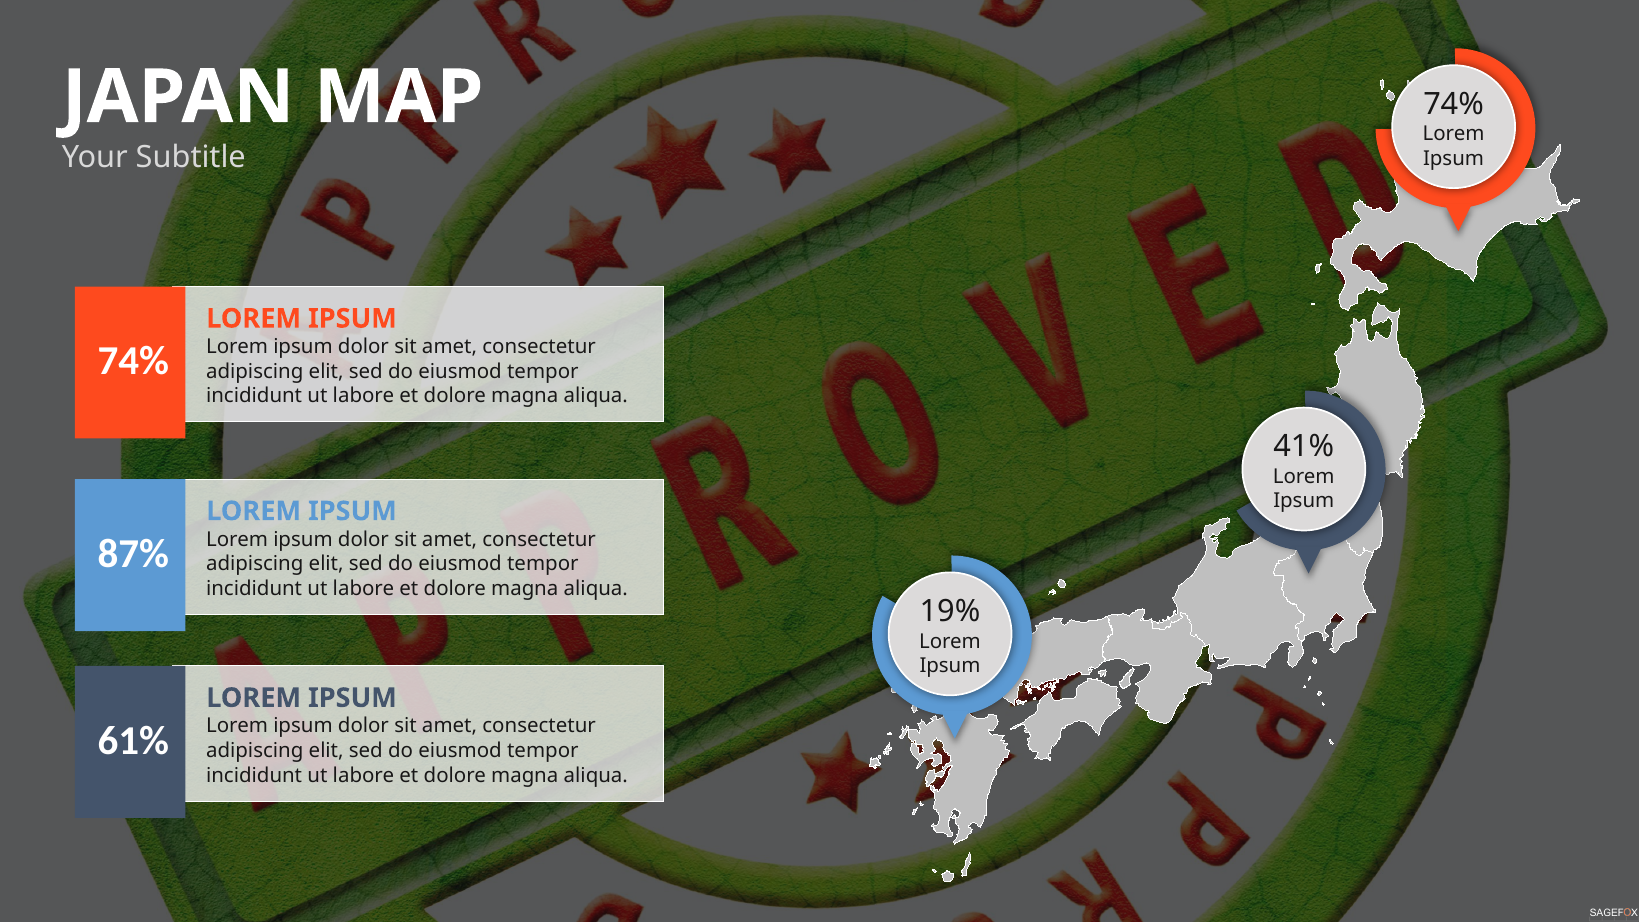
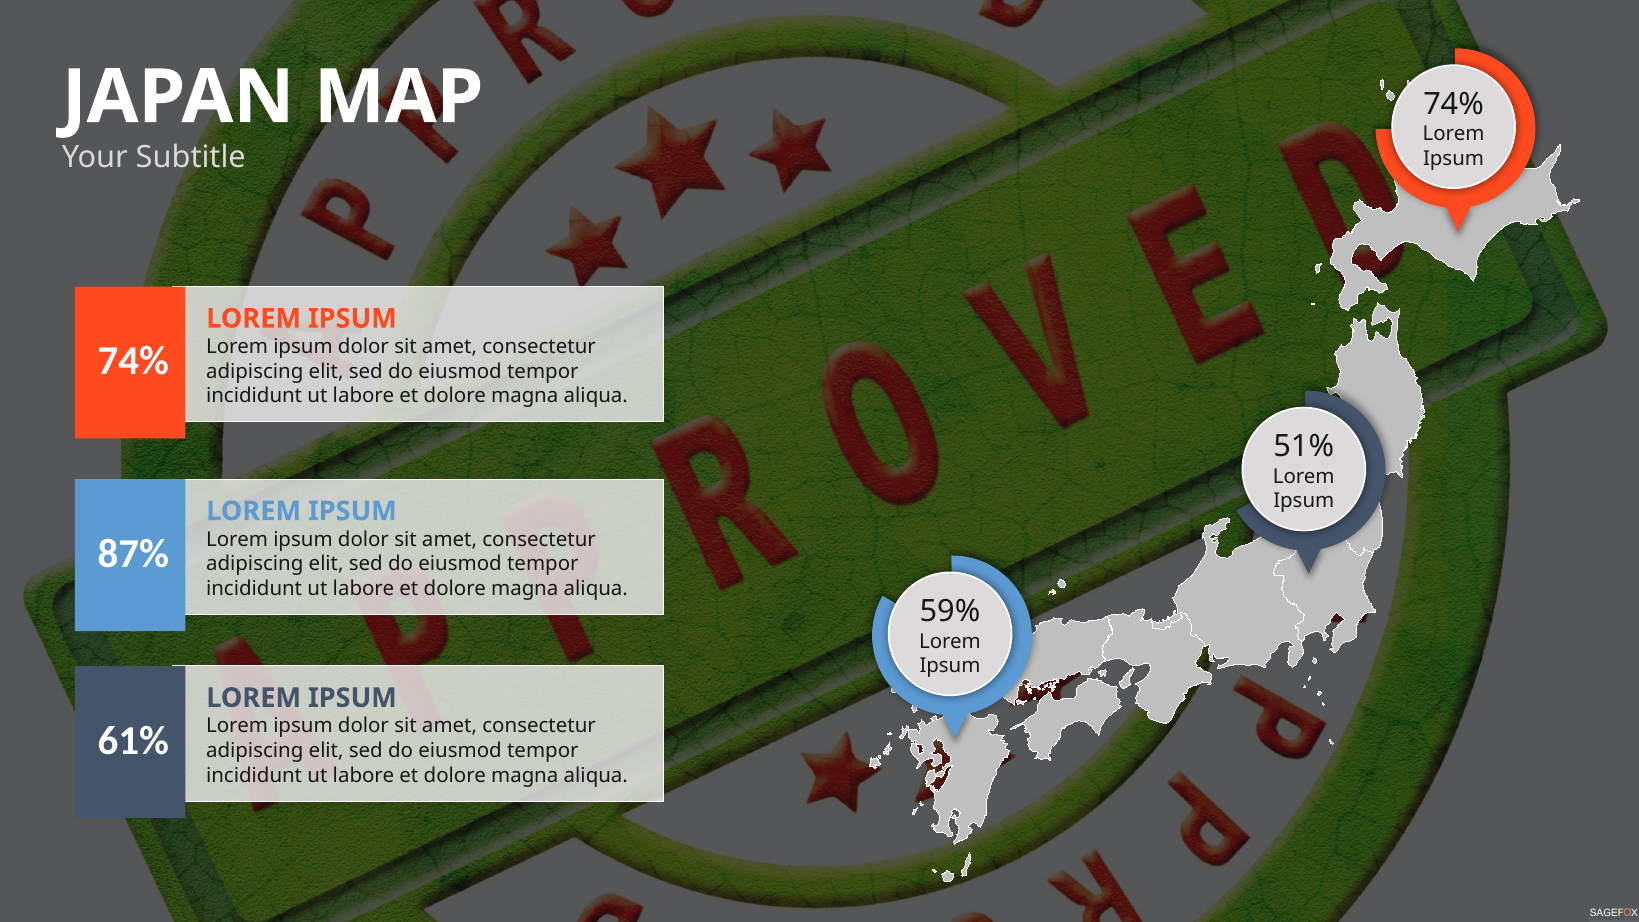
41%: 41% -> 51% (1304, 447)
19%: 19% -> 59% (950, 611)
